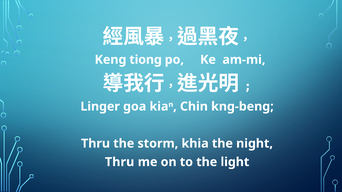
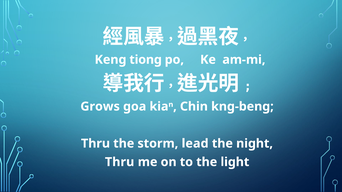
Linger: Linger -> Grows (100, 107)
khia: khia -> lead (195, 144)
